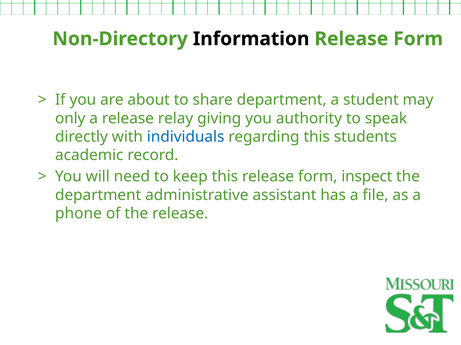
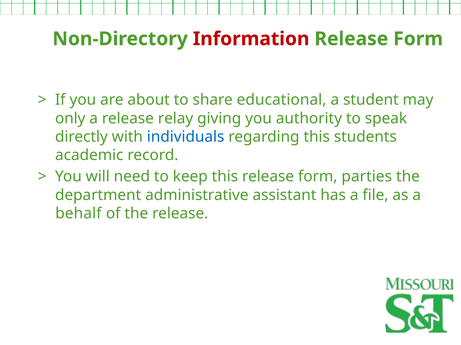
Information colour: black -> red (251, 39)
share department: department -> educational (282, 100)
inspect: inspect -> parties (367, 177)
phone: phone -> behalf (78, 214)
